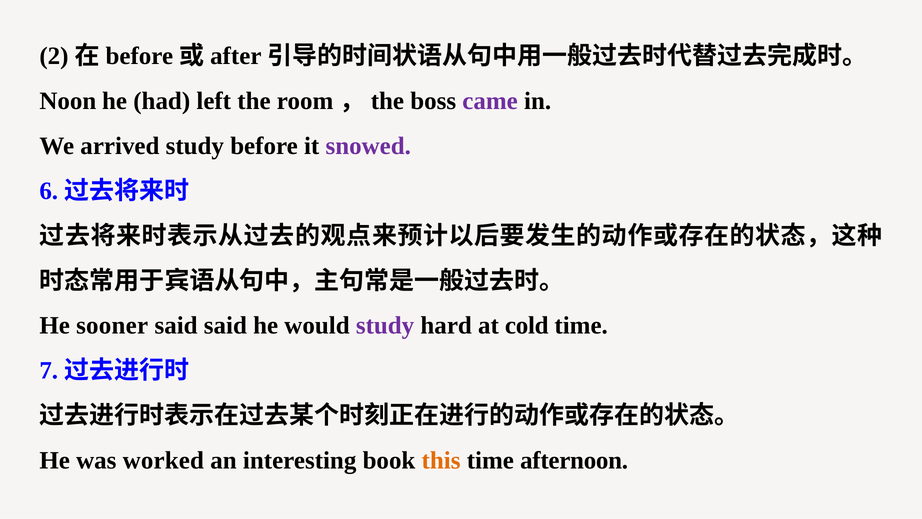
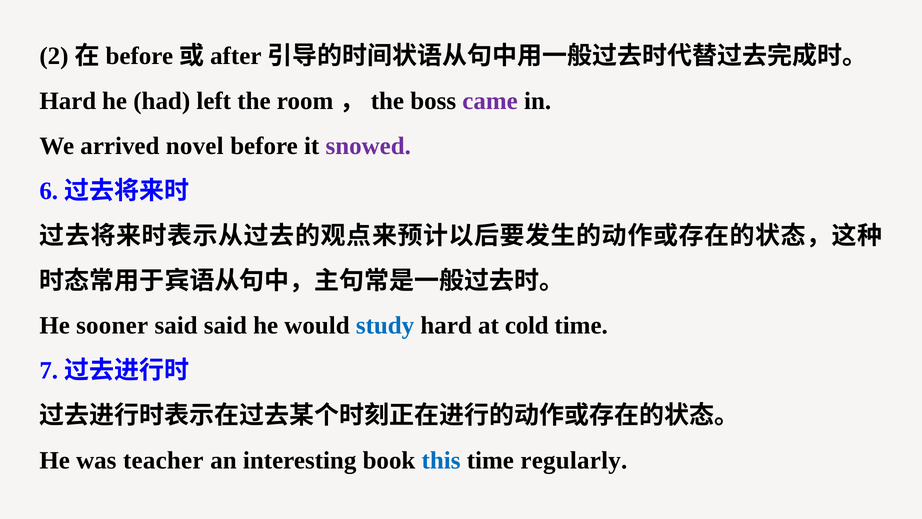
Noon: Noon -> Hard (68, 101)
arrived study: study -> novel (195, 146)
study colour: purple -> blue (385, 326)
worked: worked -> teacher (163, 460)
this colour: orange -> blue (441, 460)
afternoon: afternoon -> regularly (574, 460)
